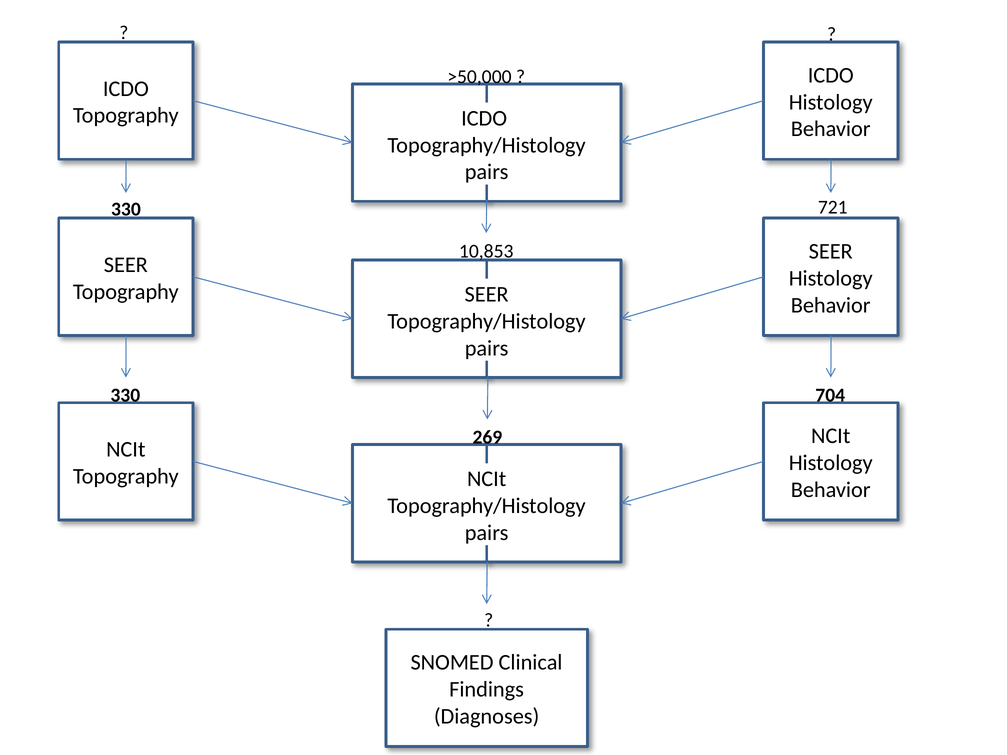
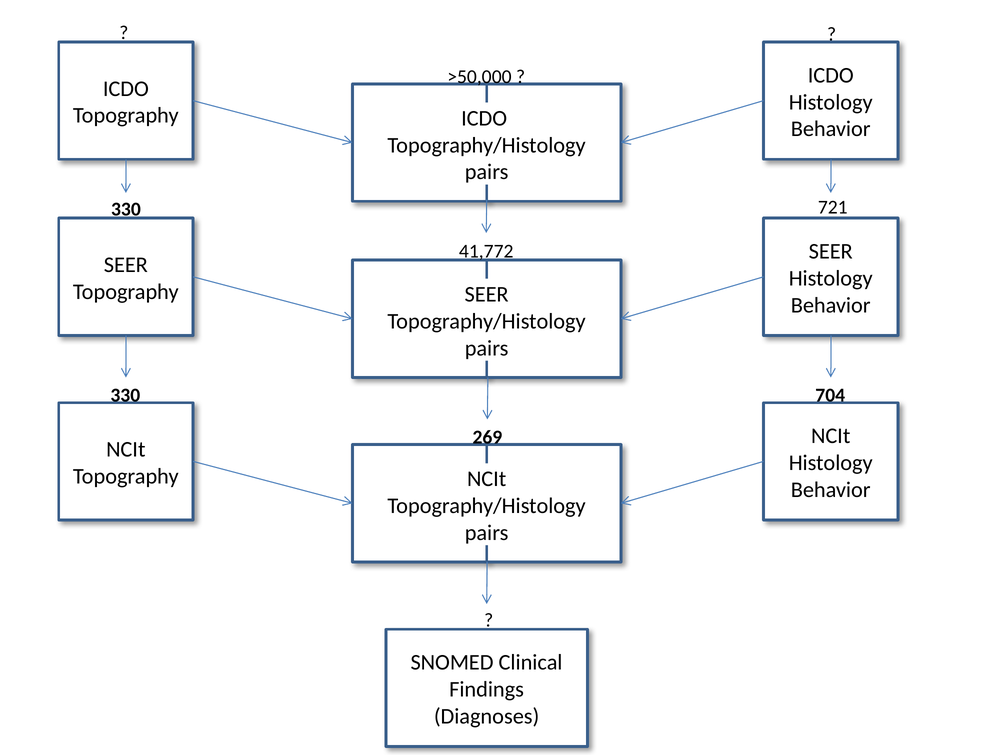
10,853: 10,853 -> 41,772 (486, 251)
